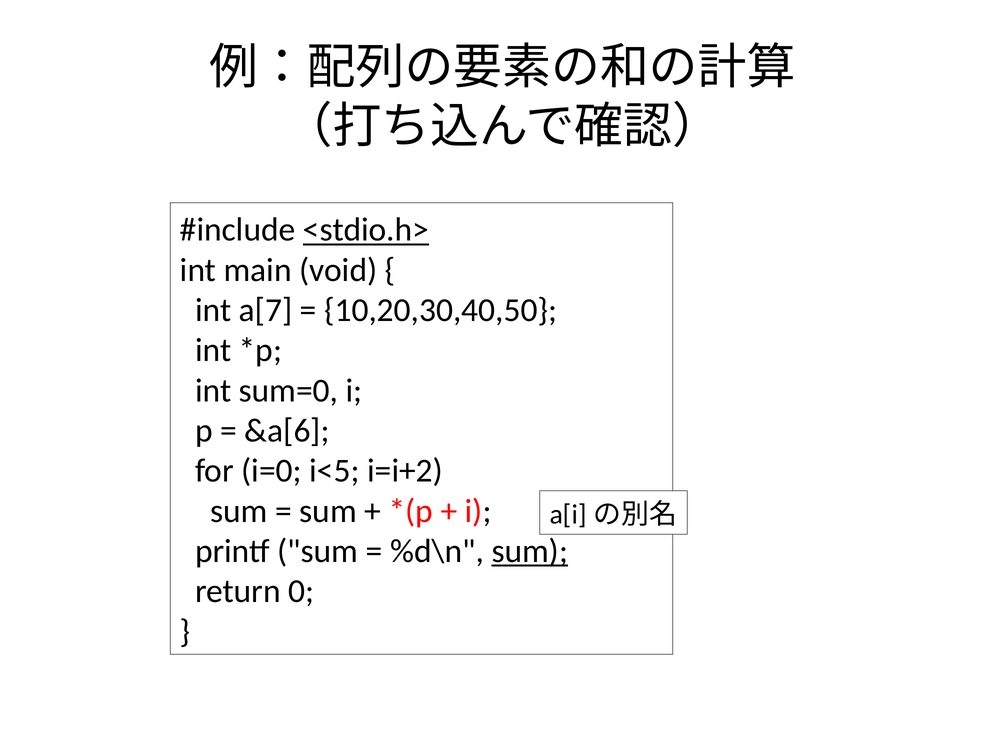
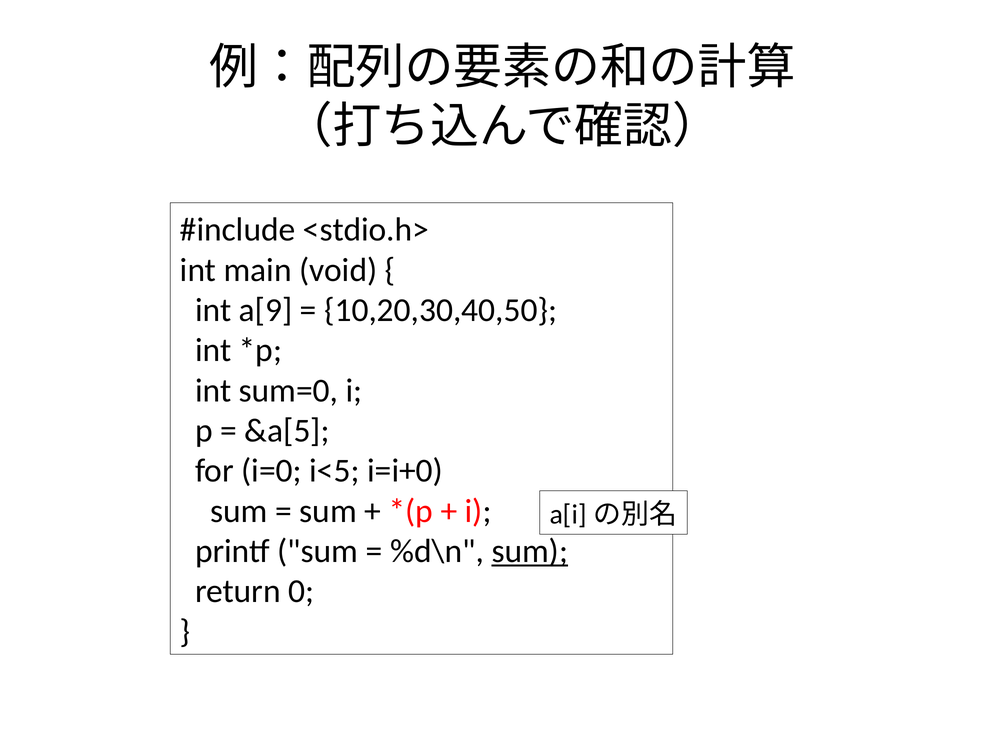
<stdio.h> underline: present -> none (366, 230)
a[7: a[7 -> a[9 (266, 311)
&a[6: &a[6 -> &a[5 (287, 431)
i=i+2: i=i+2 -> i=i+0 (405, 471)
